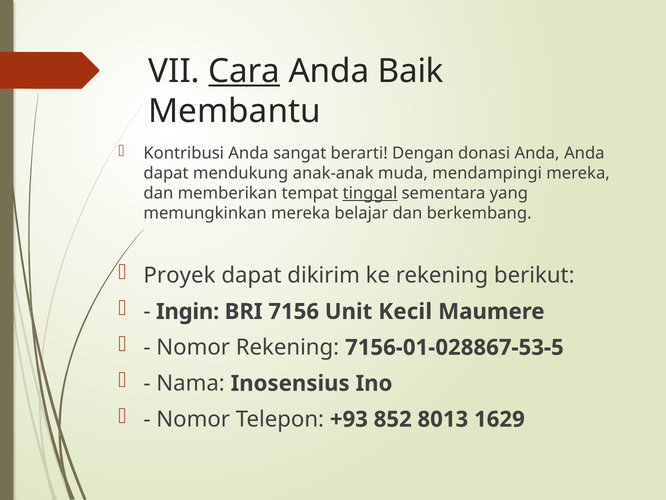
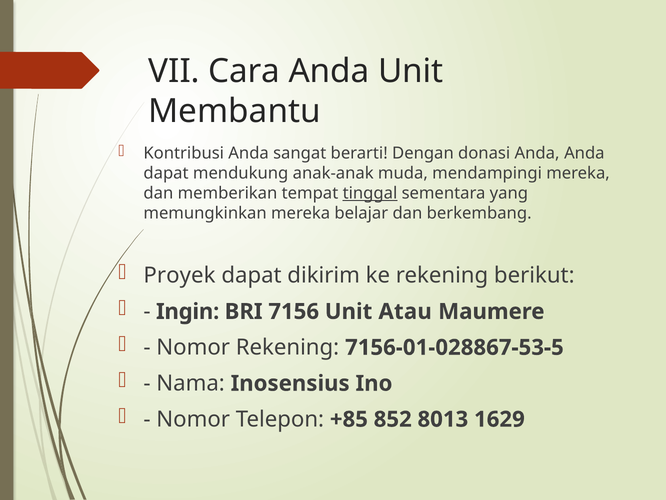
Cara underline: present -> none (244, 71)
Anda Baik: Baik -> Unit (411, 71)
Kecil: Kecil -> Atau (405, 311)
+93: +93 -> +85 (349, 419)
